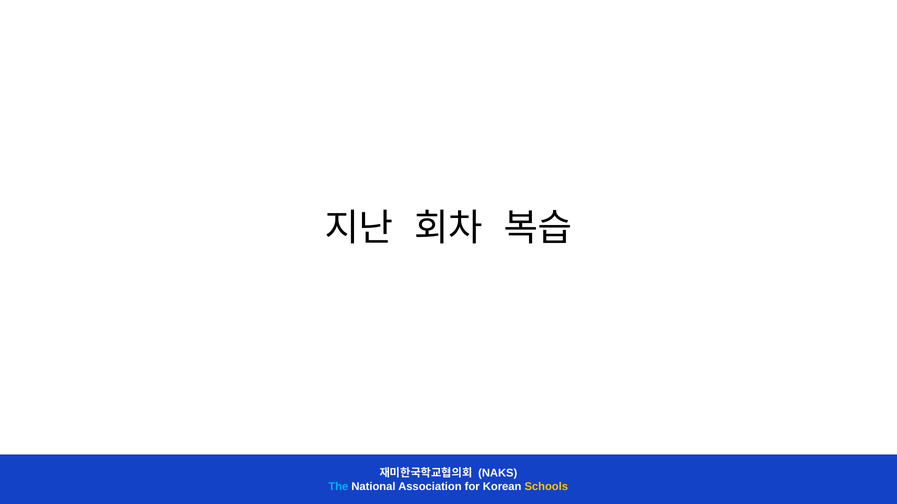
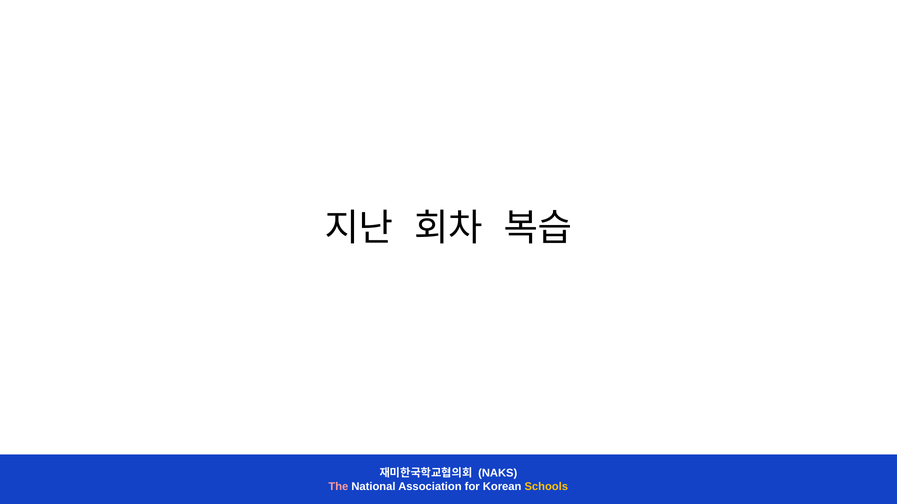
The colour: light blue -> pink (338, 487)
